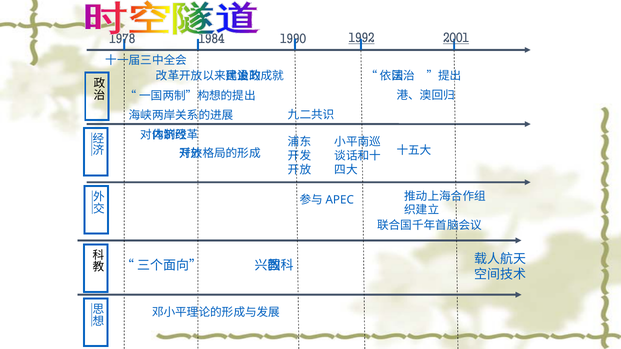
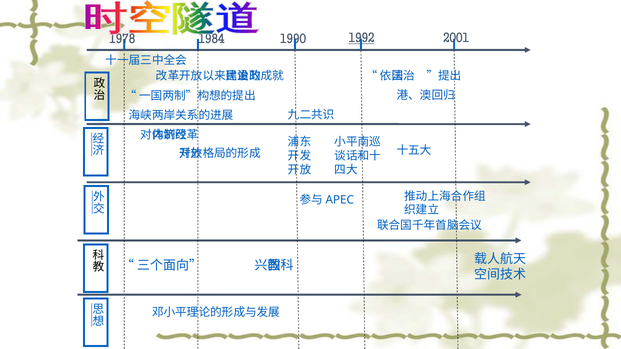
2001 underline: present -> none (456, 38)
